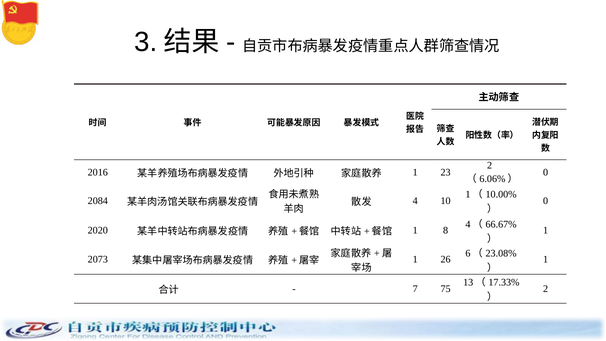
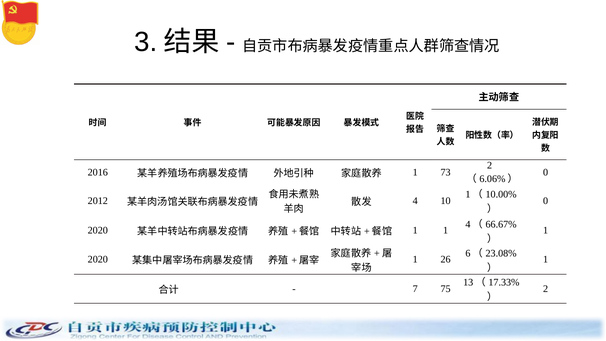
23: 23 -> 73 (446, 173)
2084: 2084 -> 2012 (98, 201)
1 8: 8 -> 1 (446, 230)
2073: 2073 -> 2020 (98, 260)
